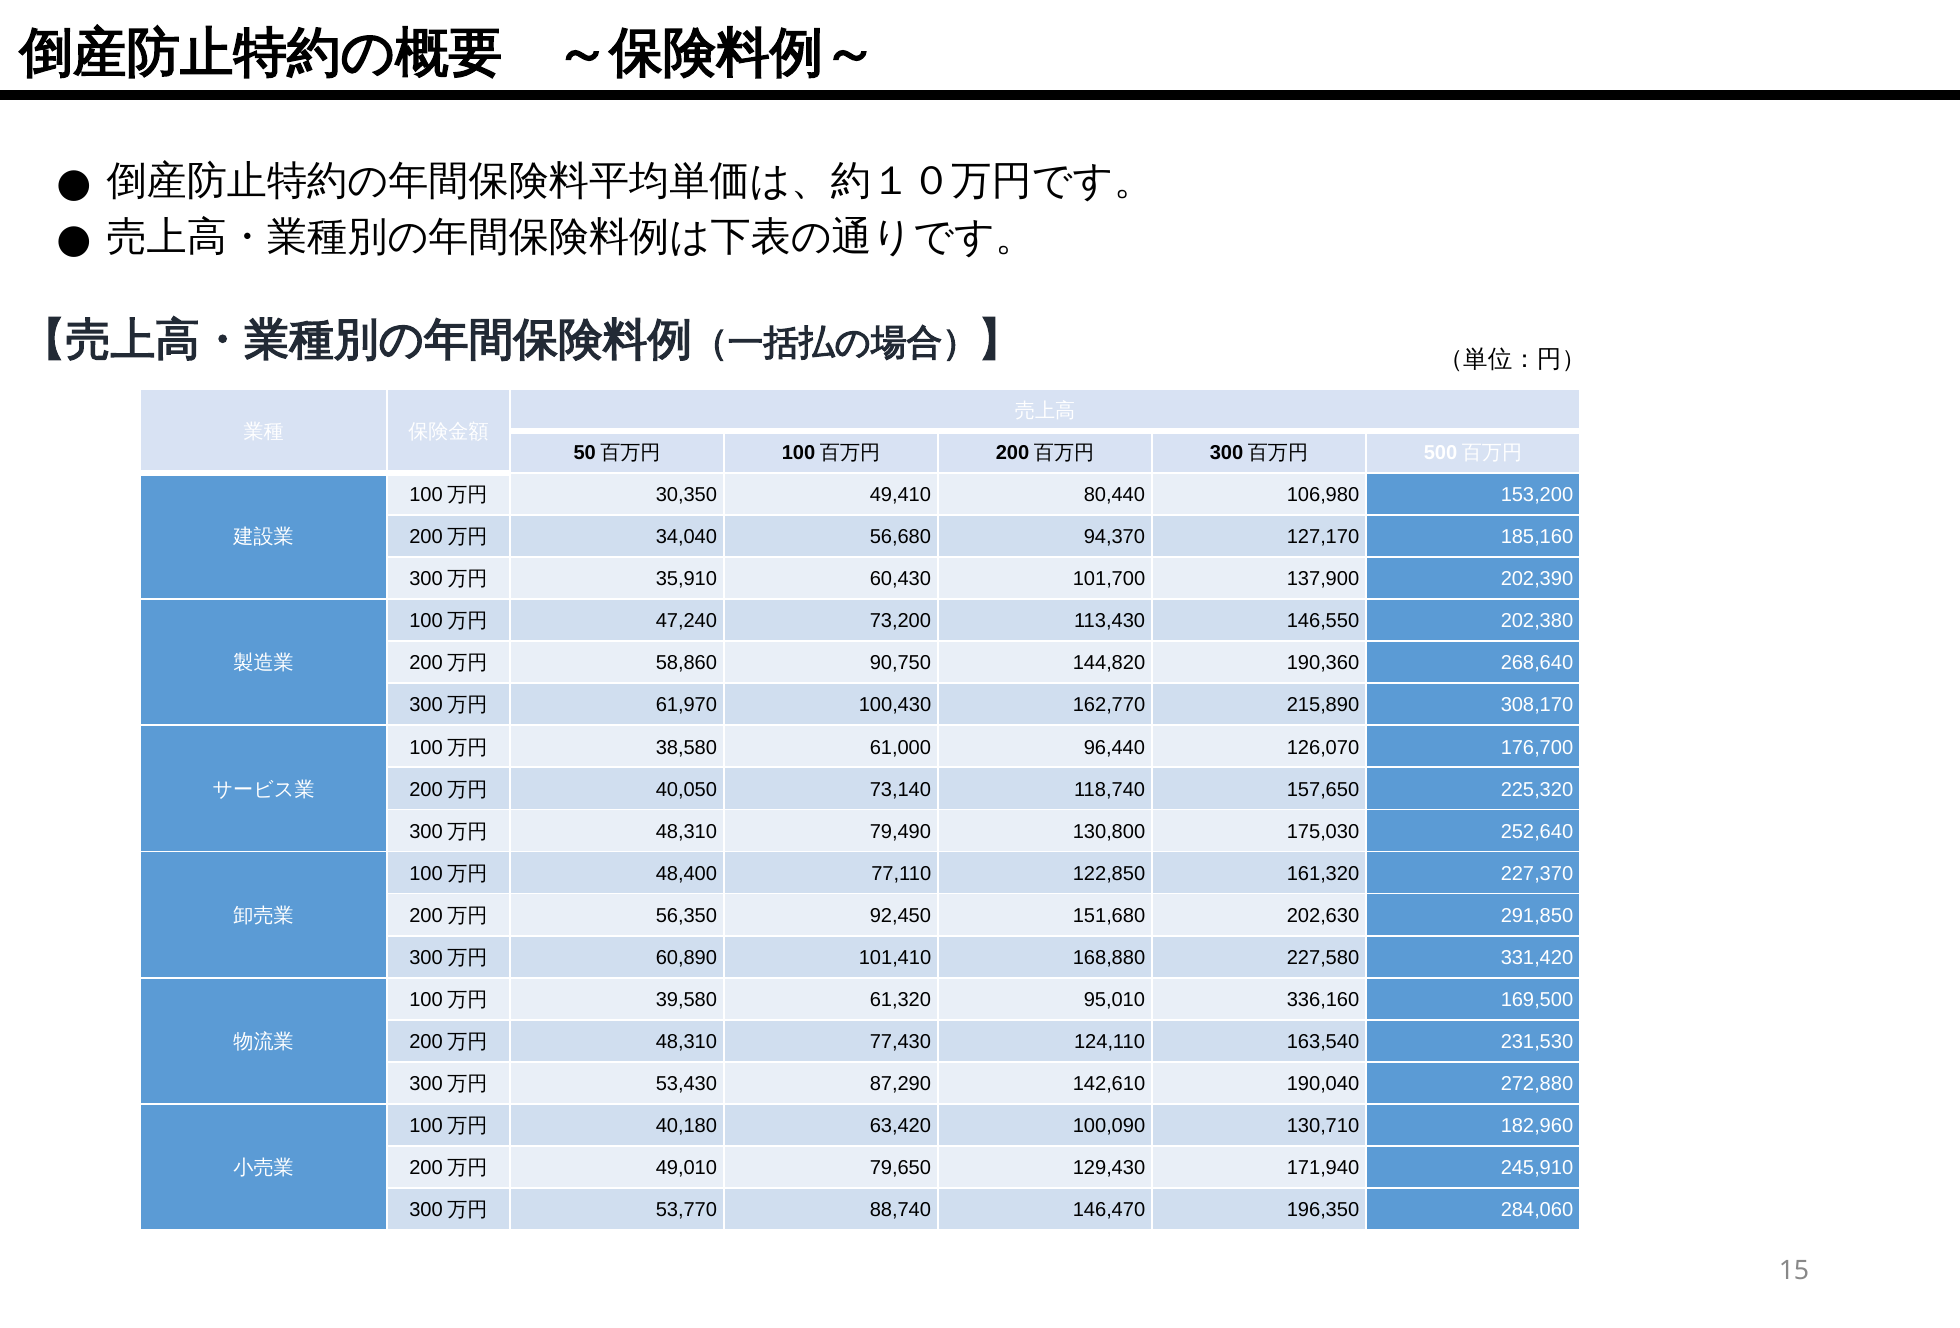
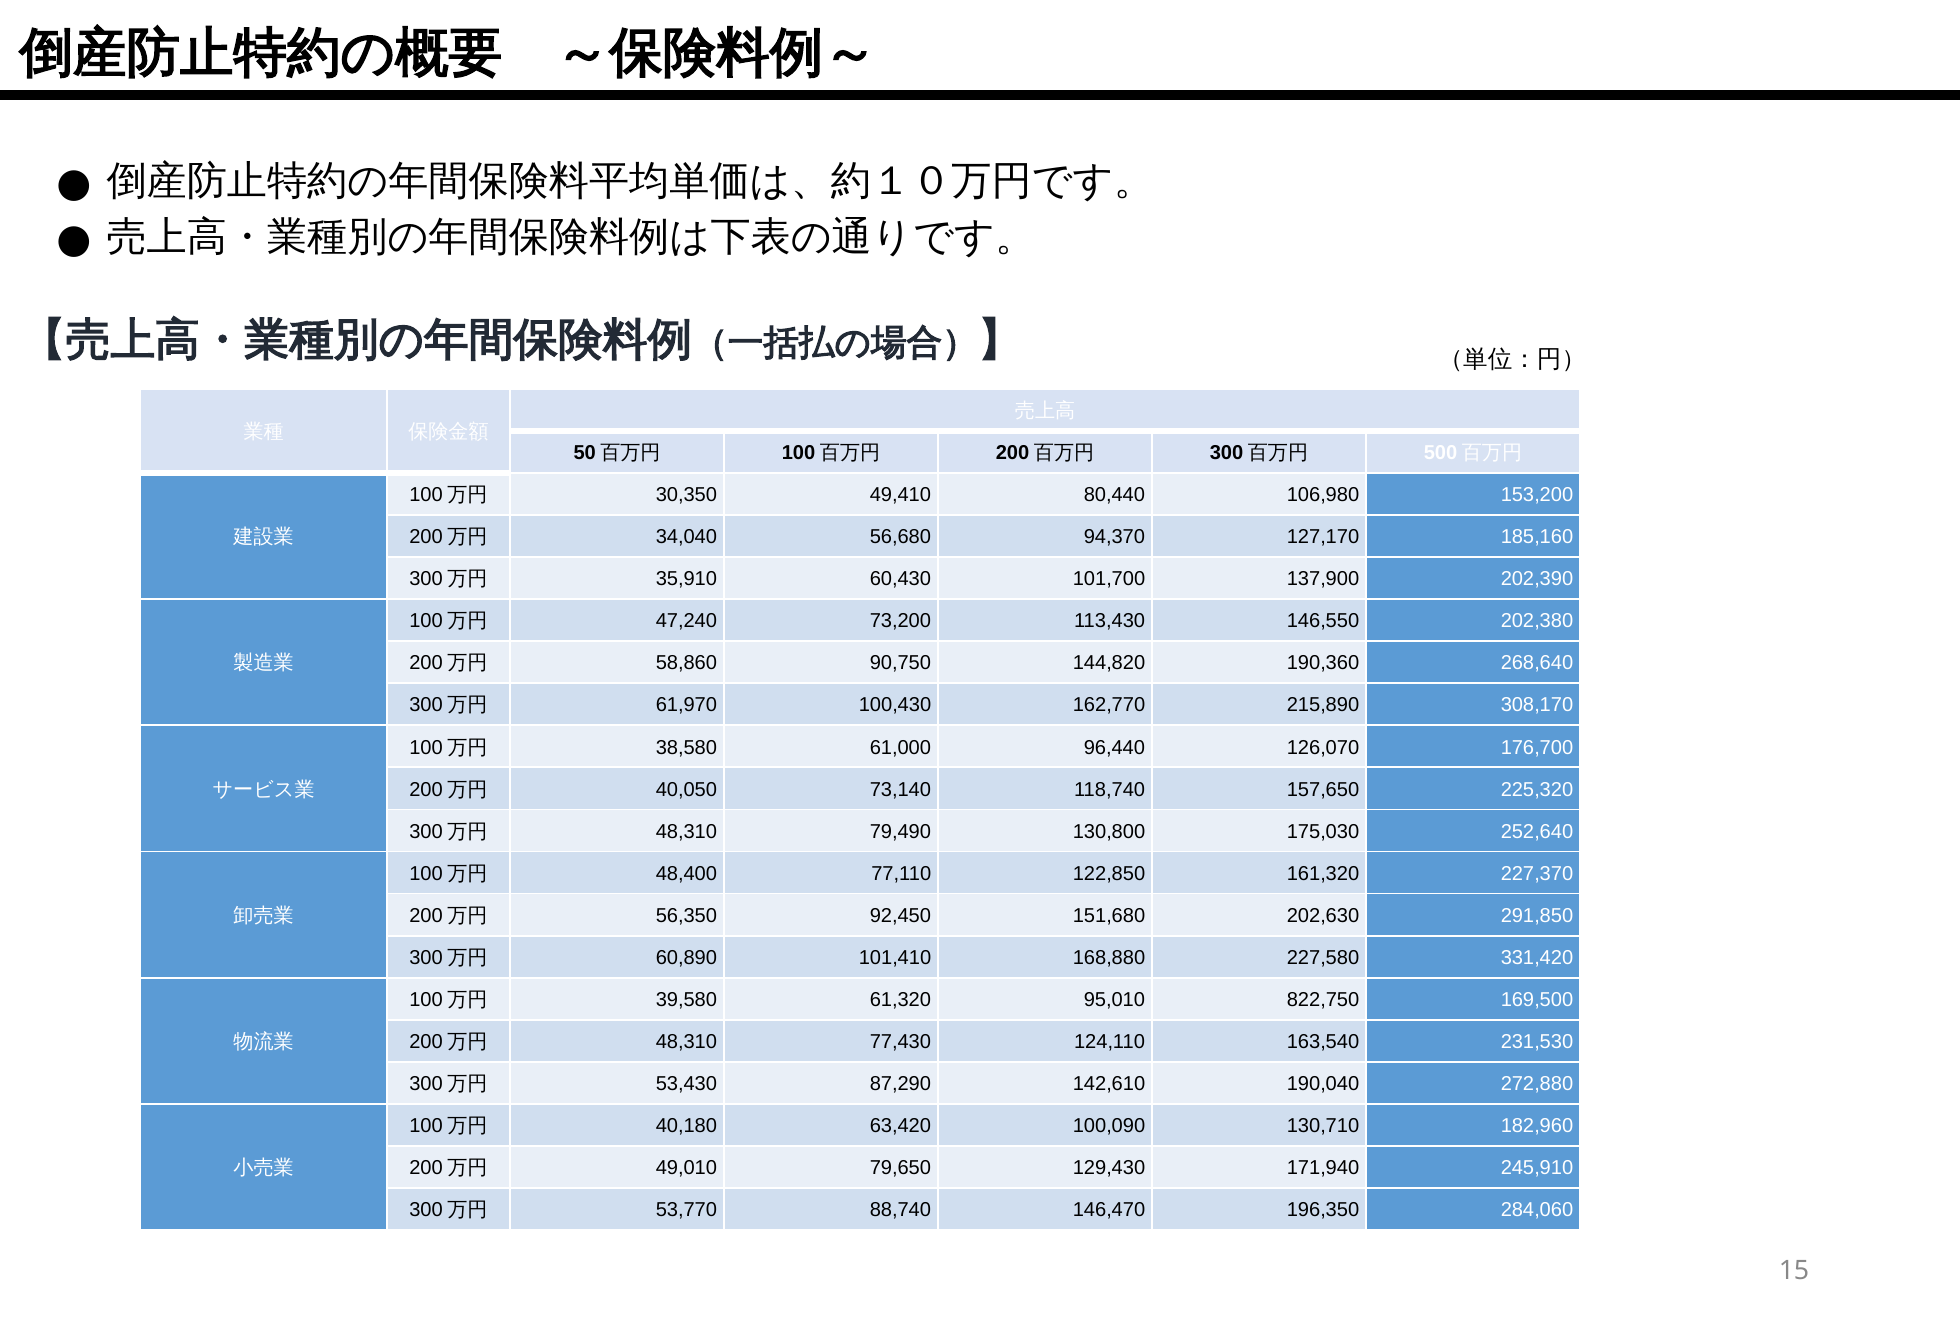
336,160: 336,160 -> 822,750 (1323, 1000)
